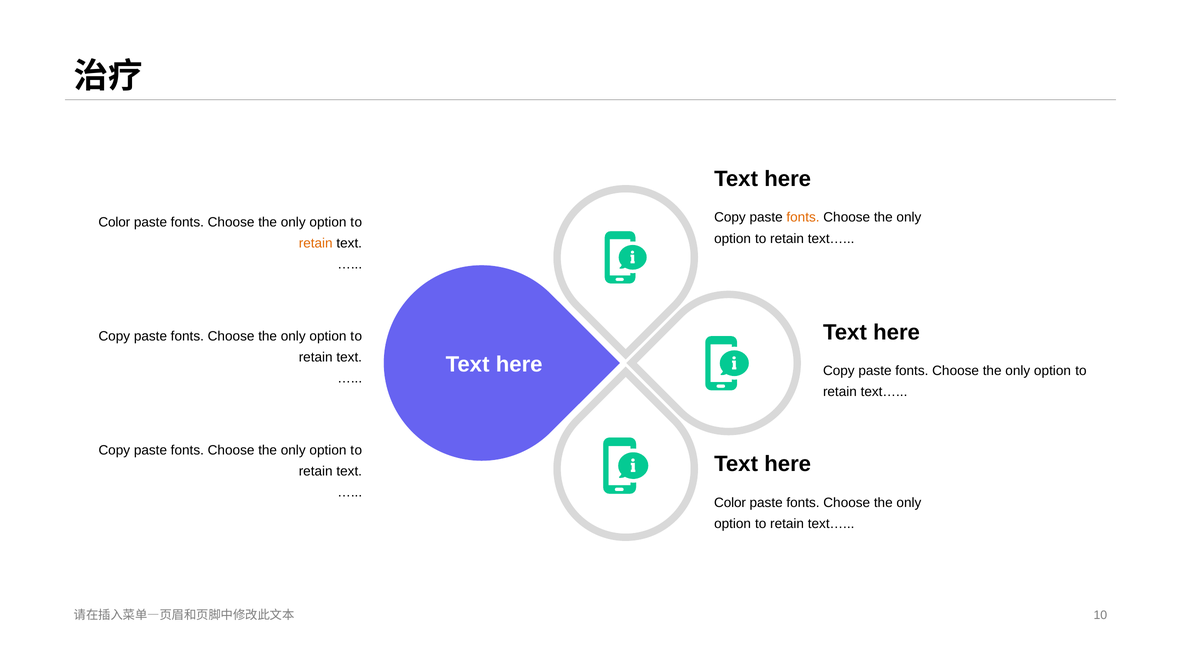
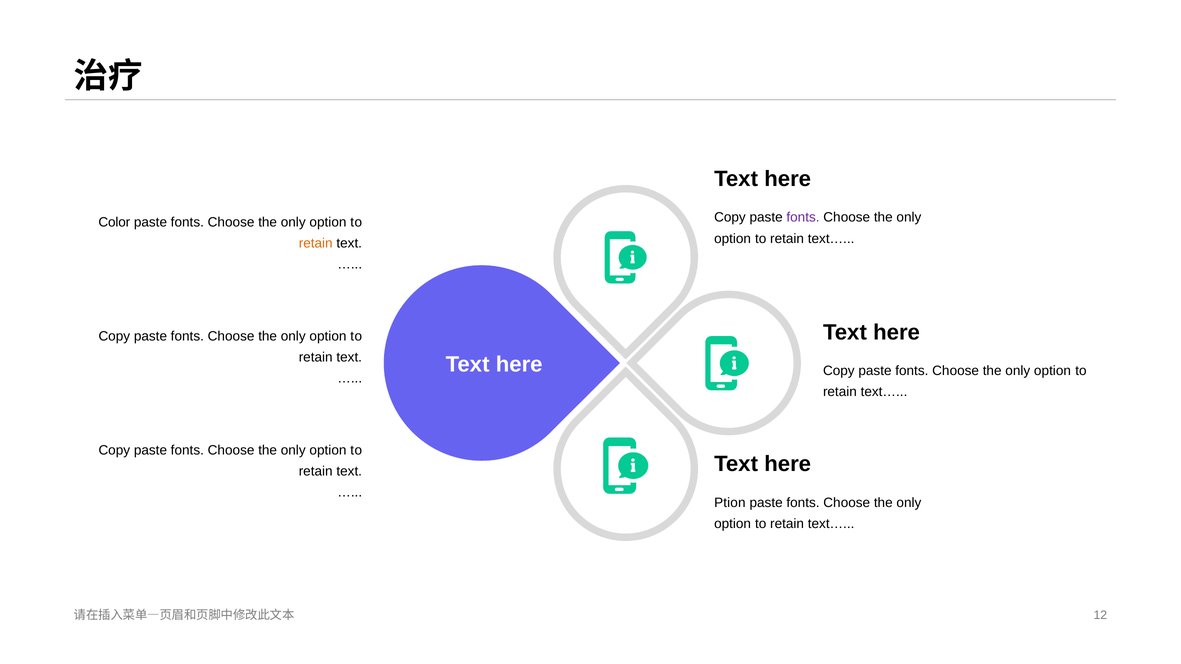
fonts colour: orange -> purple (803, 218)
Color: Color -> Ption (730, 503)
10: 10 -> 12 (1100, 615)
